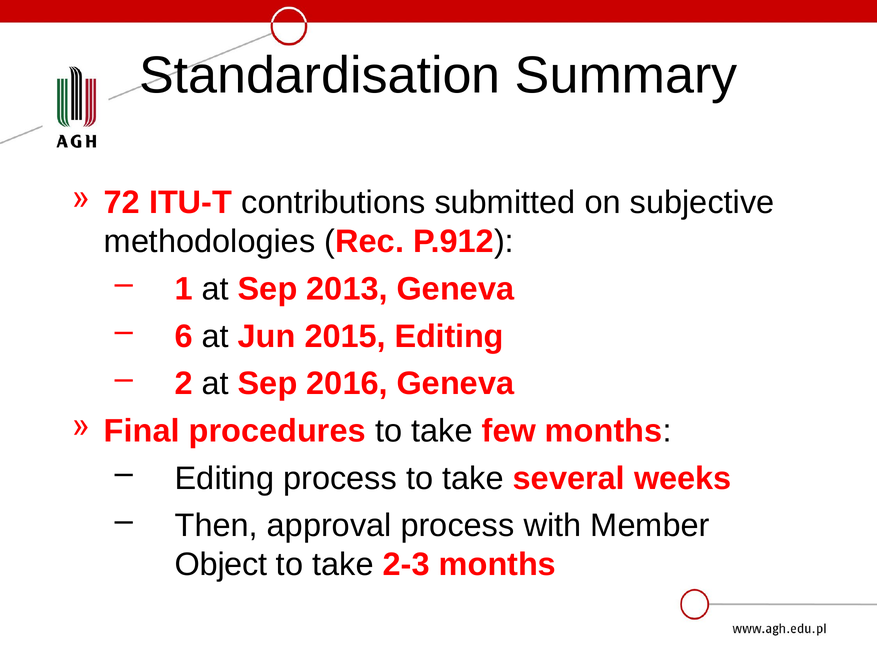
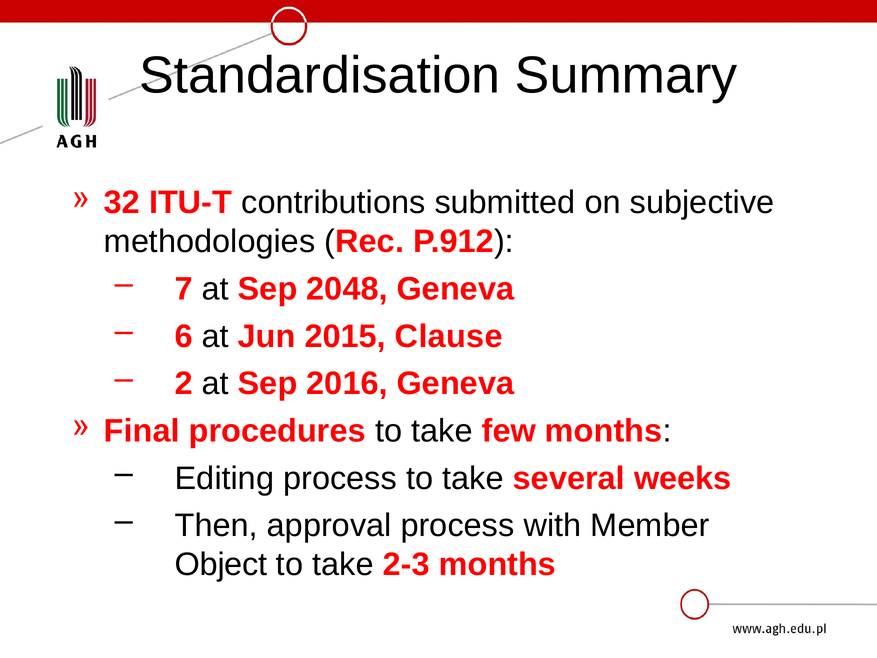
72: 72 -> 32 (122, 203)
1: 1 -> 7 (184, 289)
2013: 2013 -> 2048 (347, 289)
2015 Editing: Editing -> Clause (449, 336)
